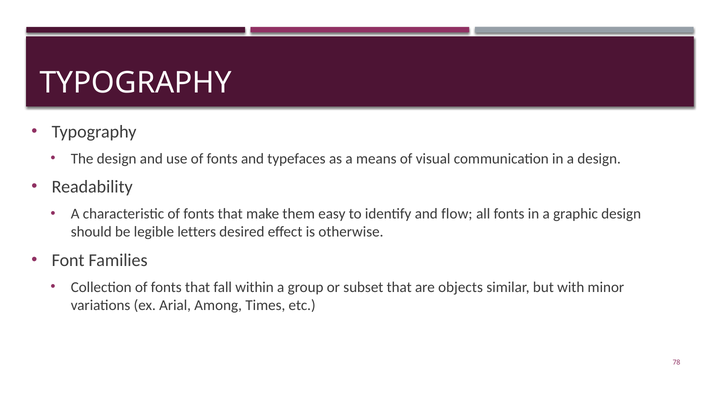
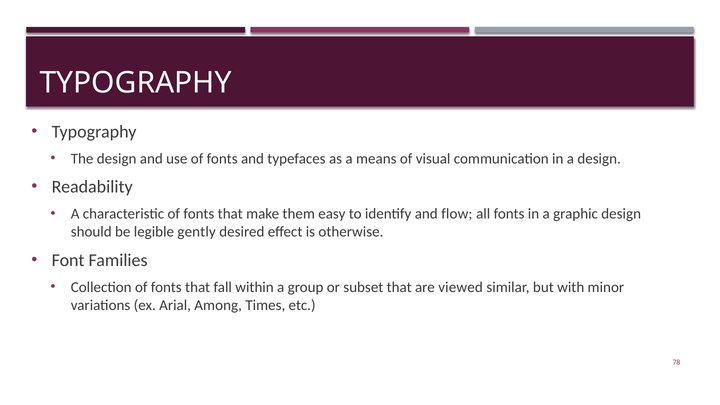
letters: letters -> gently (197, 232)
objects: objects -> viewed (461, 287)
